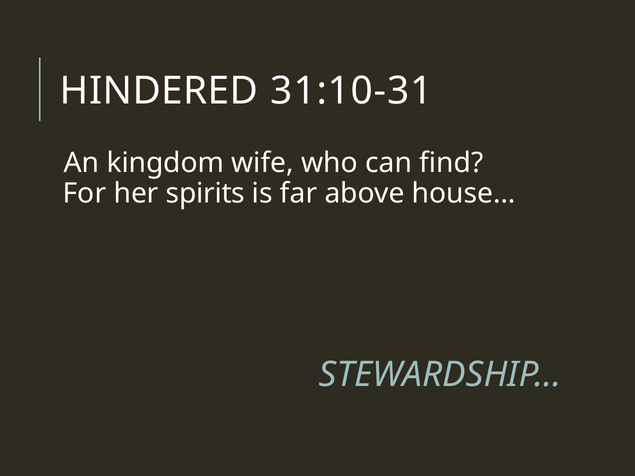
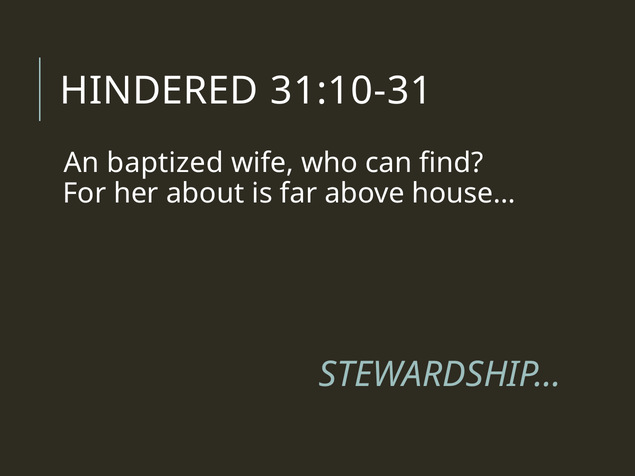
kingdom: kingdom -> baptized (165, 163)
spirits: spirits -> about (205, 194)
